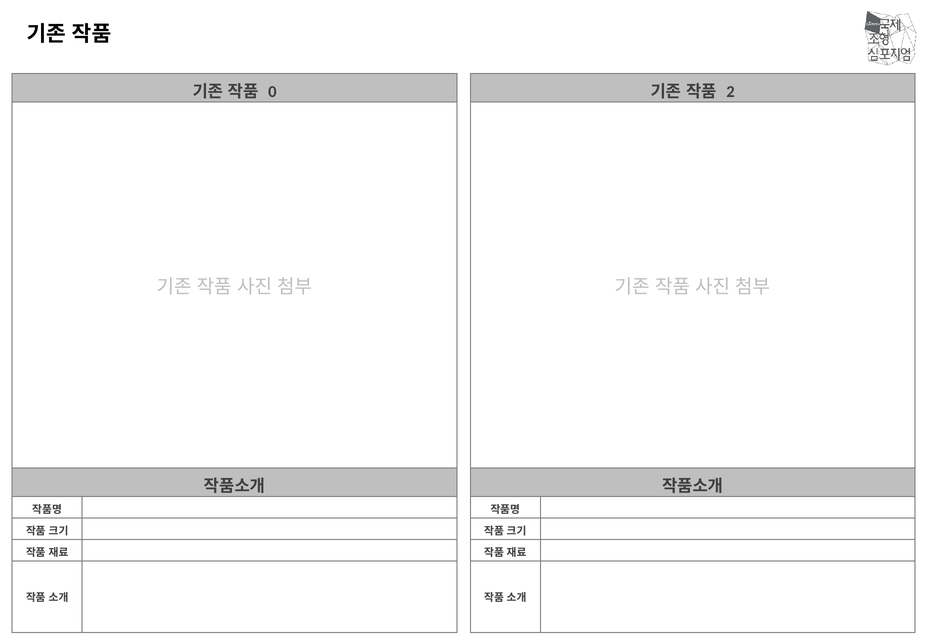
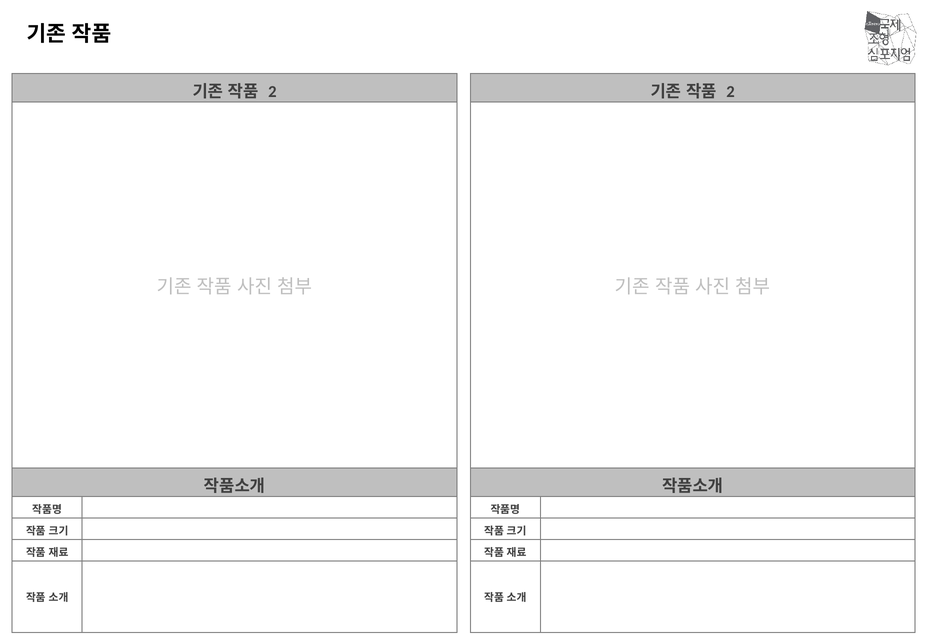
0: 0 -> 2 (272, 92)
